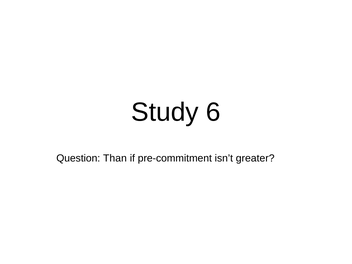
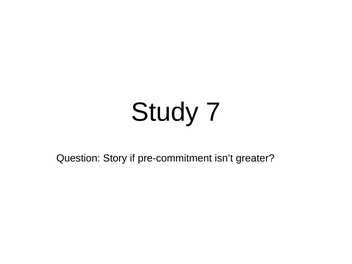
6: 6 -> 7 (213, 112)
Than: Than -> Story (115, 158)
